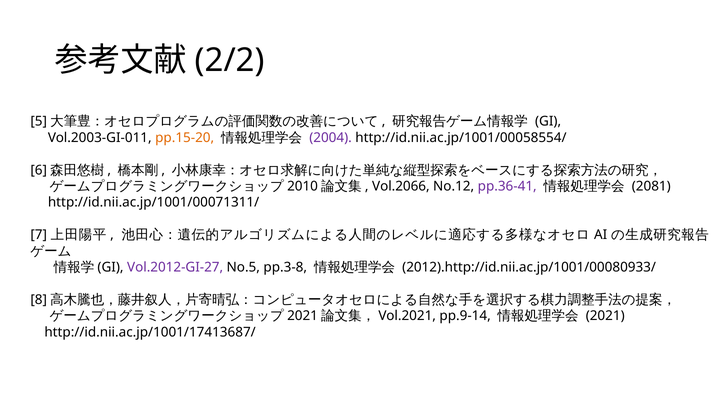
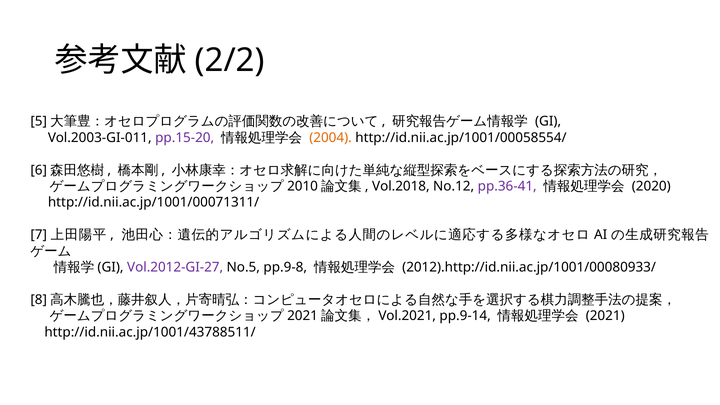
pp.15-20 colour: orange -> purple (185, 138)
2004 colour: purple -> orange (331, 138)
Vol.2066: Vol.2066 -> Vol.2018 (401, 186)
2081: 2081 -> 2020 (651, 186)
pp.3-8: pp.3-8 -> pp.9-8 (285, 267)
http://id.nii.ac.jp/1001/17413687/: http://id.nii.ac.jp/1001/17413687/ -> http://id.nii.ac.jp/1001/43788511/ (150, 332)
